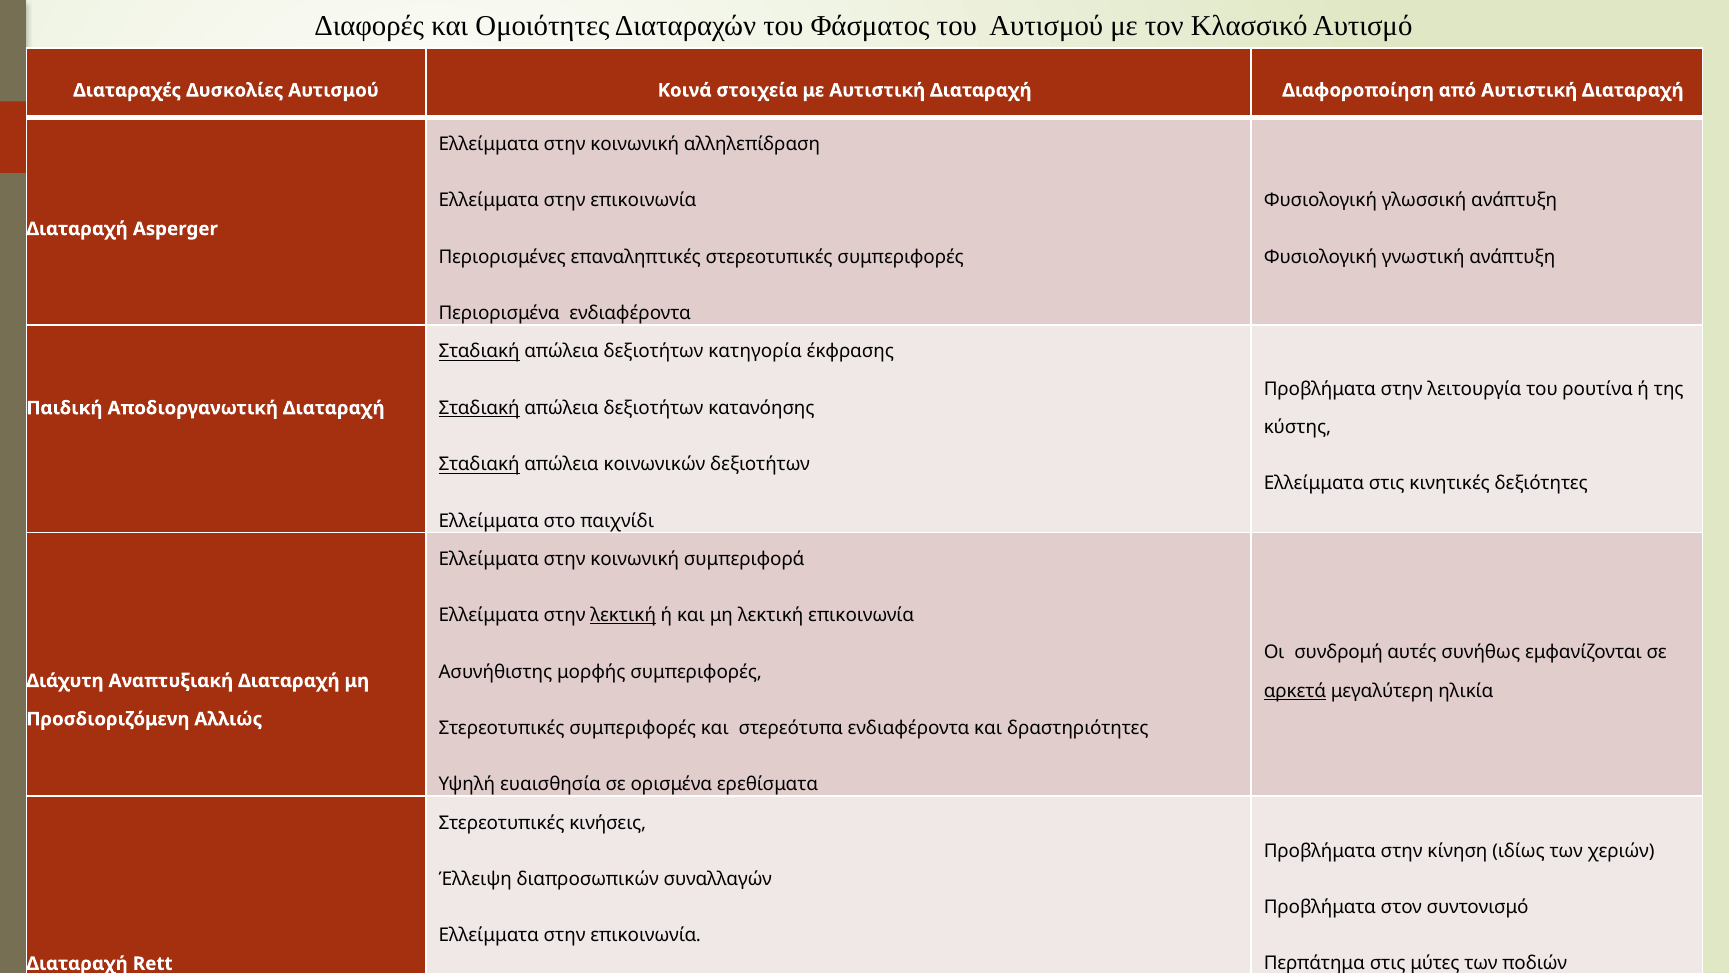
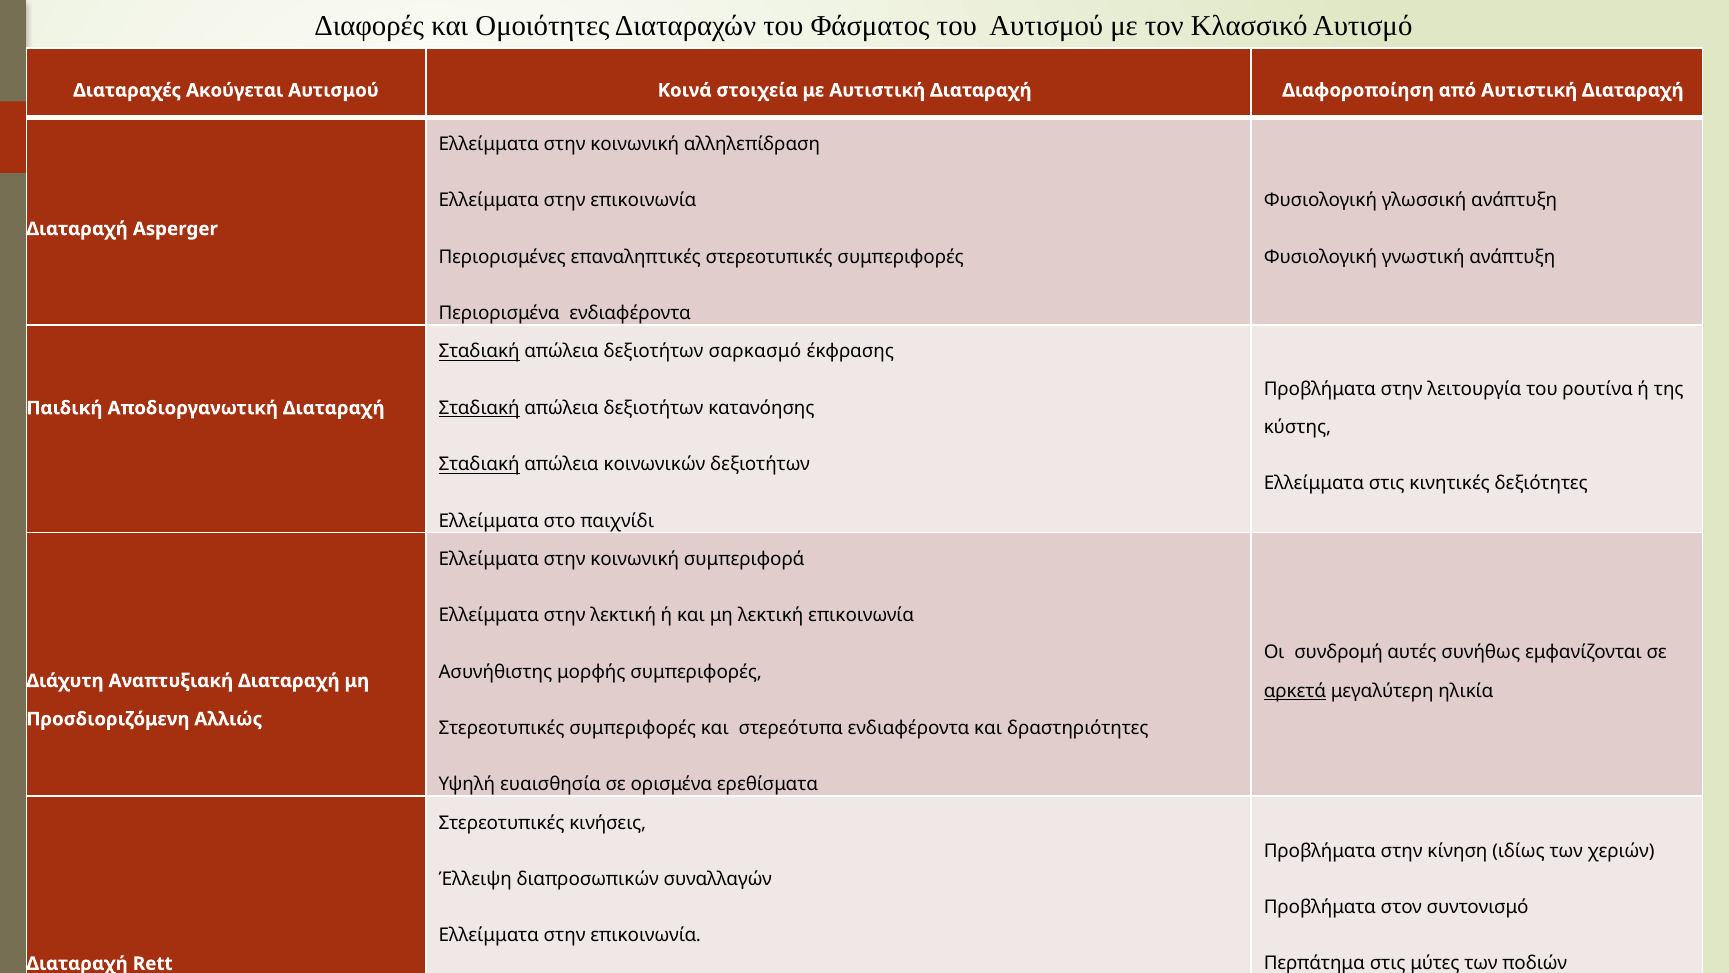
Διαταραχές Δυσκολίες: Δυσκολίες -> Ακούγεται (235, 90)
κατηγορία: κατηγορία -> σαρκασμό (755, 352)
λεκτική underline: present -> none (623, 615)
